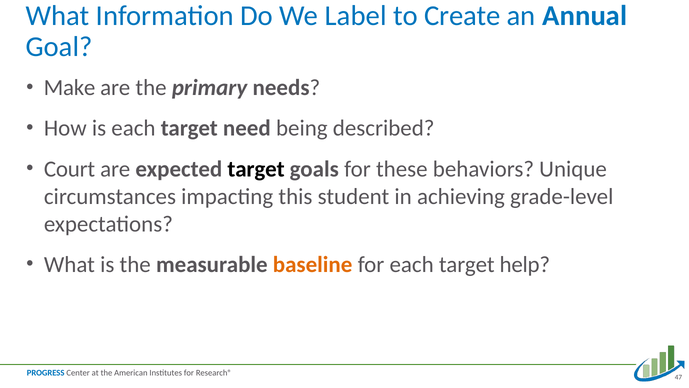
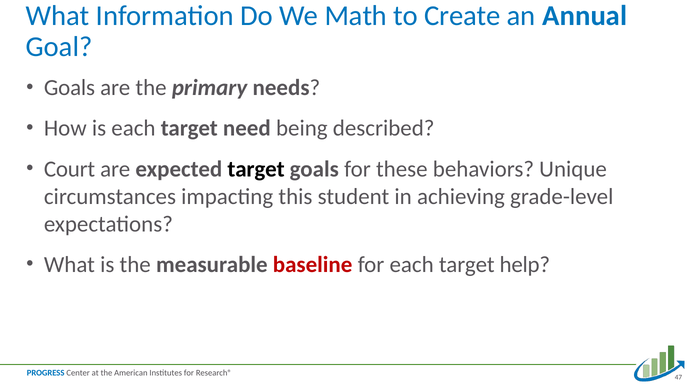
Label: Label -> Math (356, 16)
Make: Make -> Goals (69, 88)
baseline colour: orange -> red (313, 264)
